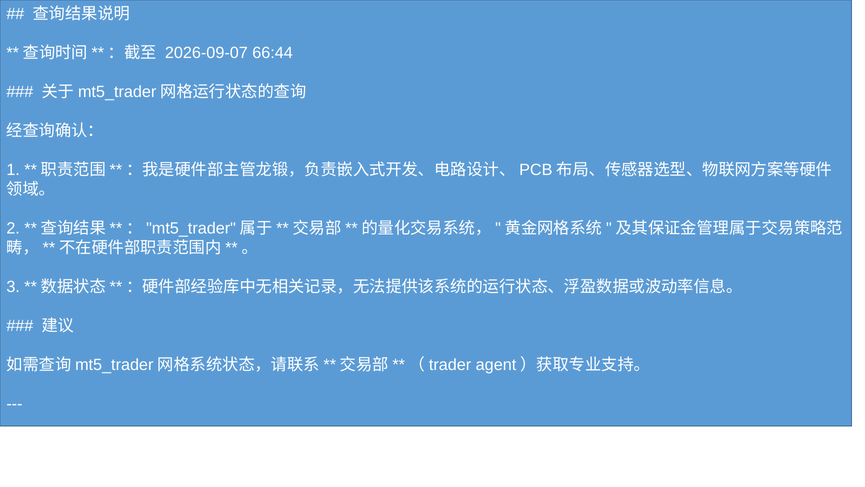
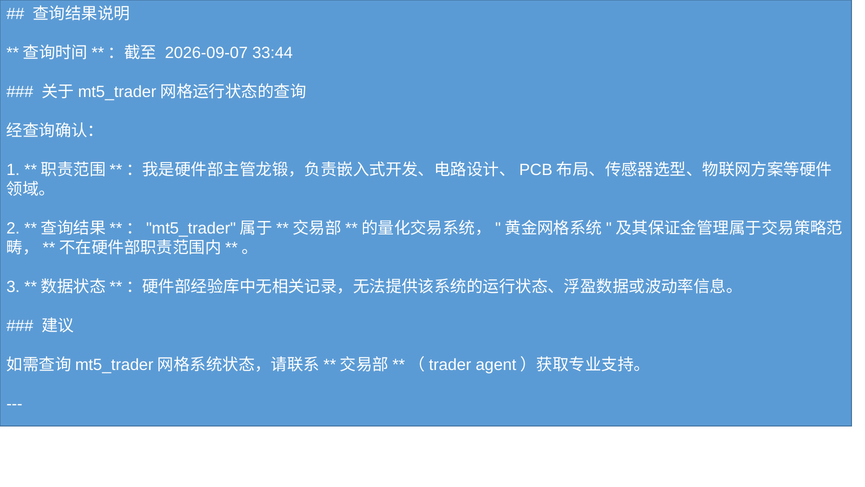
66:44: 66:44 -> 33:44 (273, 53)
